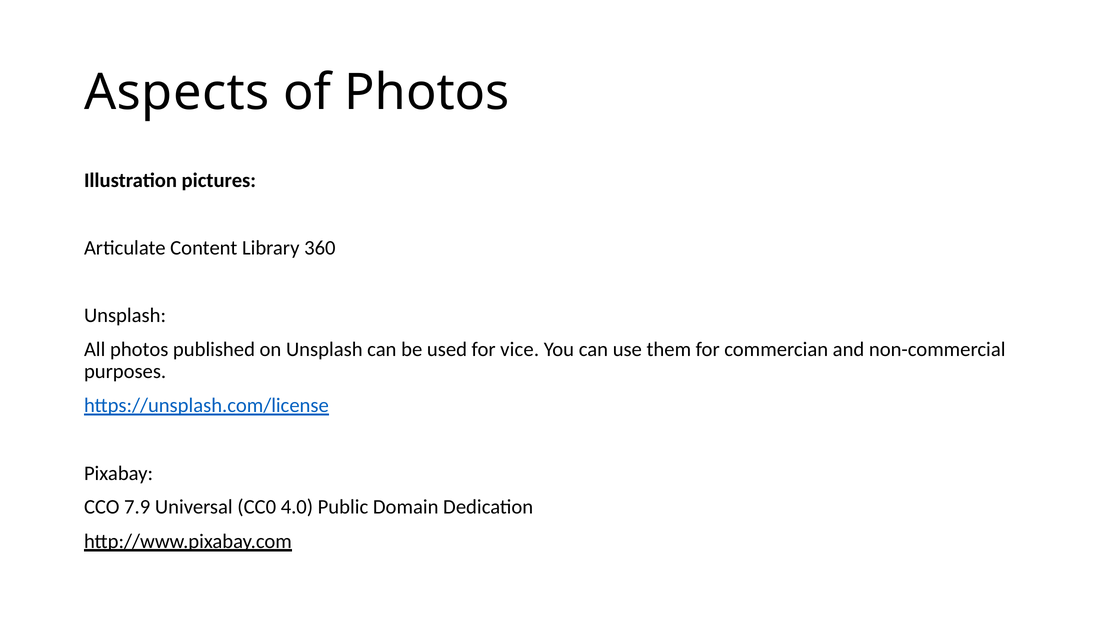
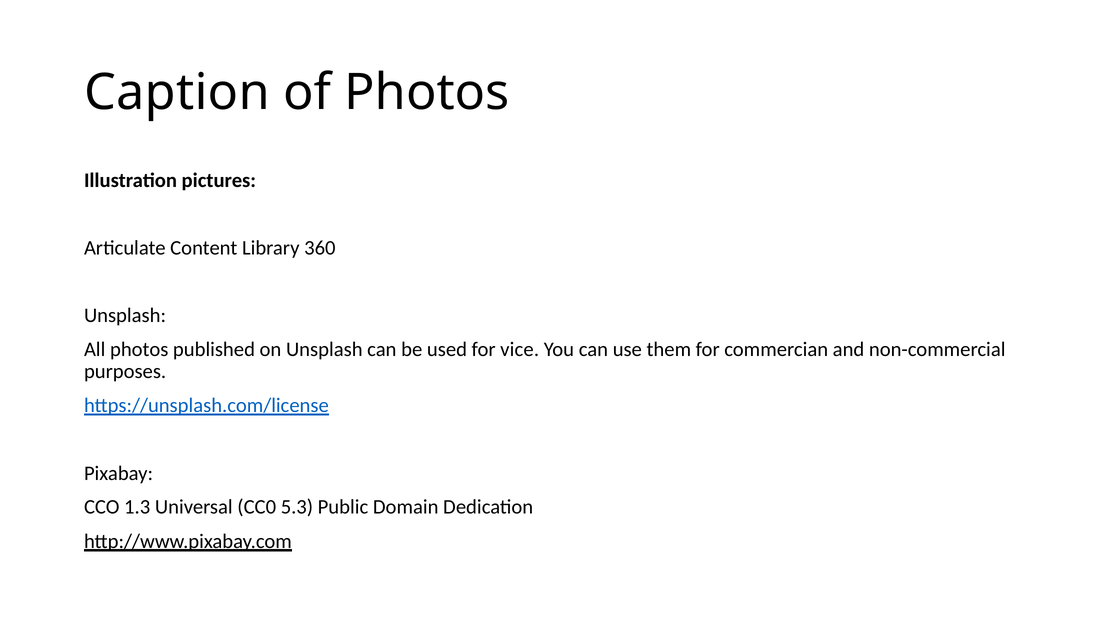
Aspects: Aspects -> Caption (177, 93)
7.9: 7.9 -> 1.3 (137, 507)
4.0: 4.0 -> 5.3 (297, 507)
